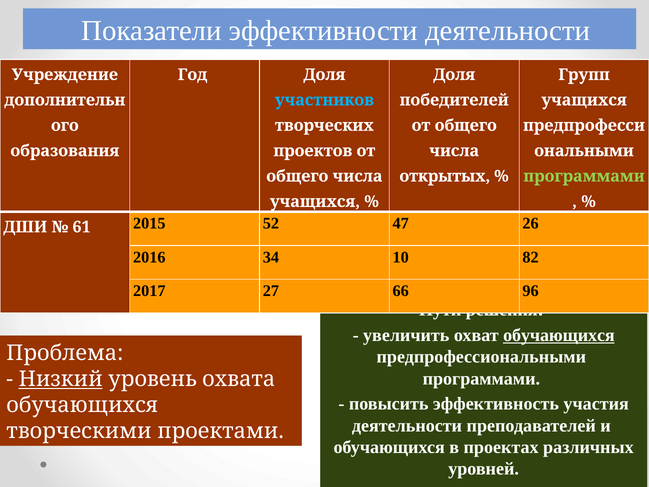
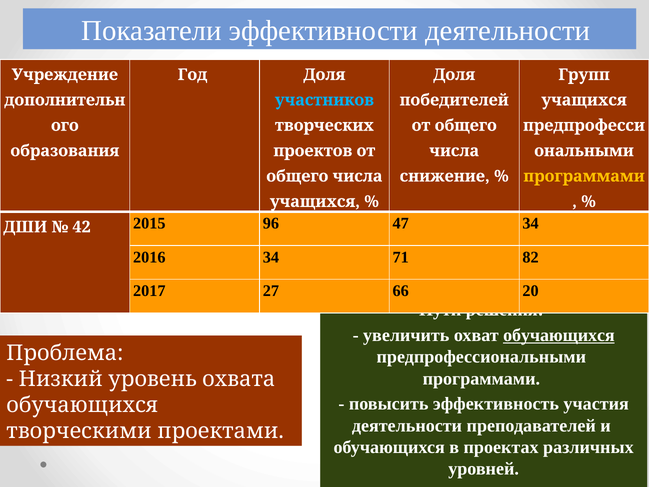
открытых: открытых -> снижение (445, 176)
программами colour: light green -> yellow (584, 176)
61: 61 -> 42 (82, 227)
52: 52 -> 96 (271, 223)
47 26: 26 -> 34 (531, 223)
10: 10 -> 71 (401, 257)
96: 96 -> 20 (531, 291)
Низкий underline: present -> none (61, 379)
